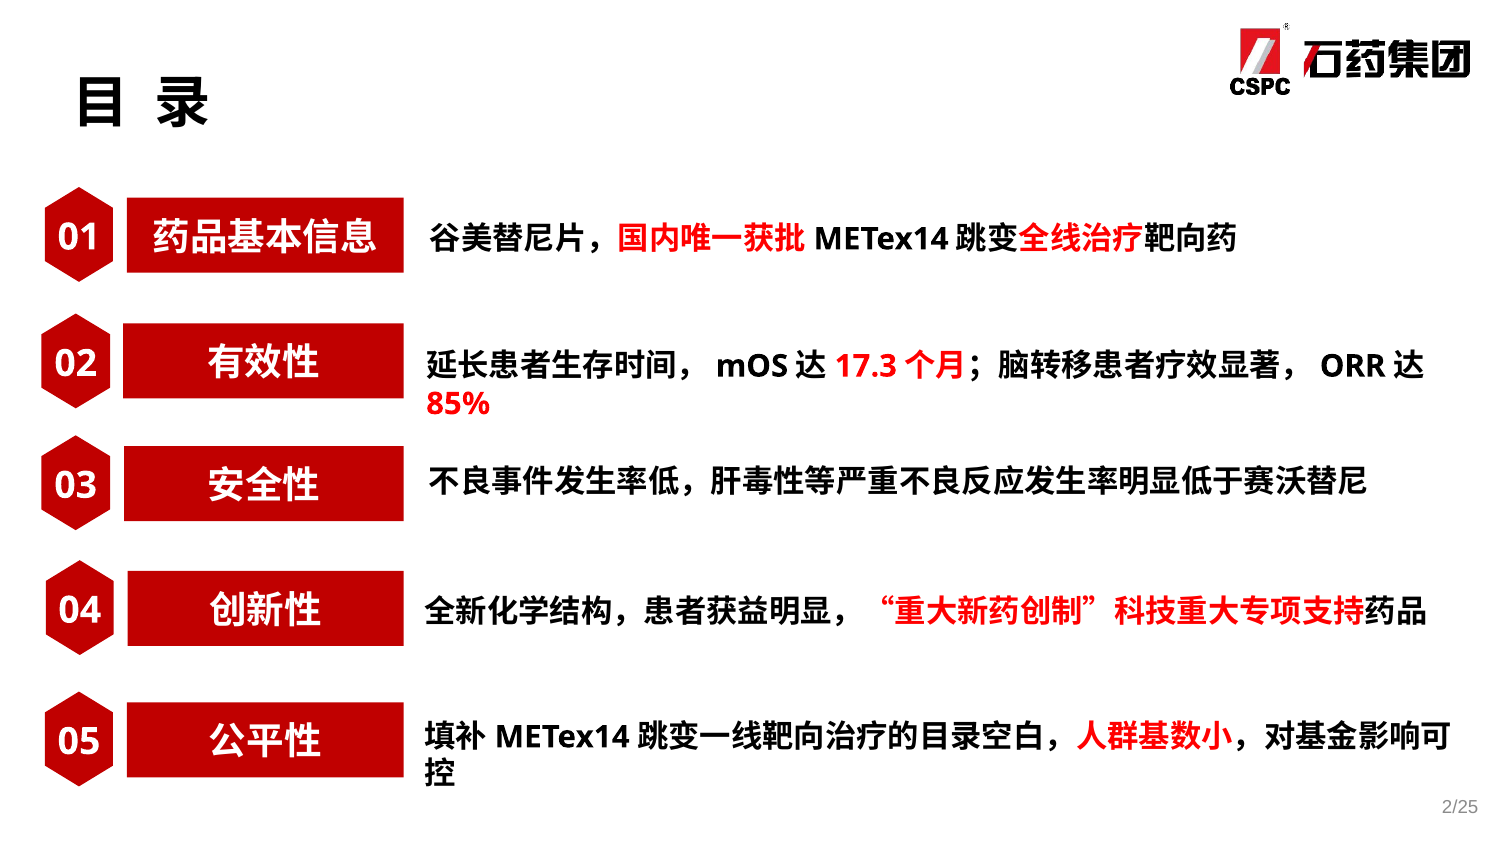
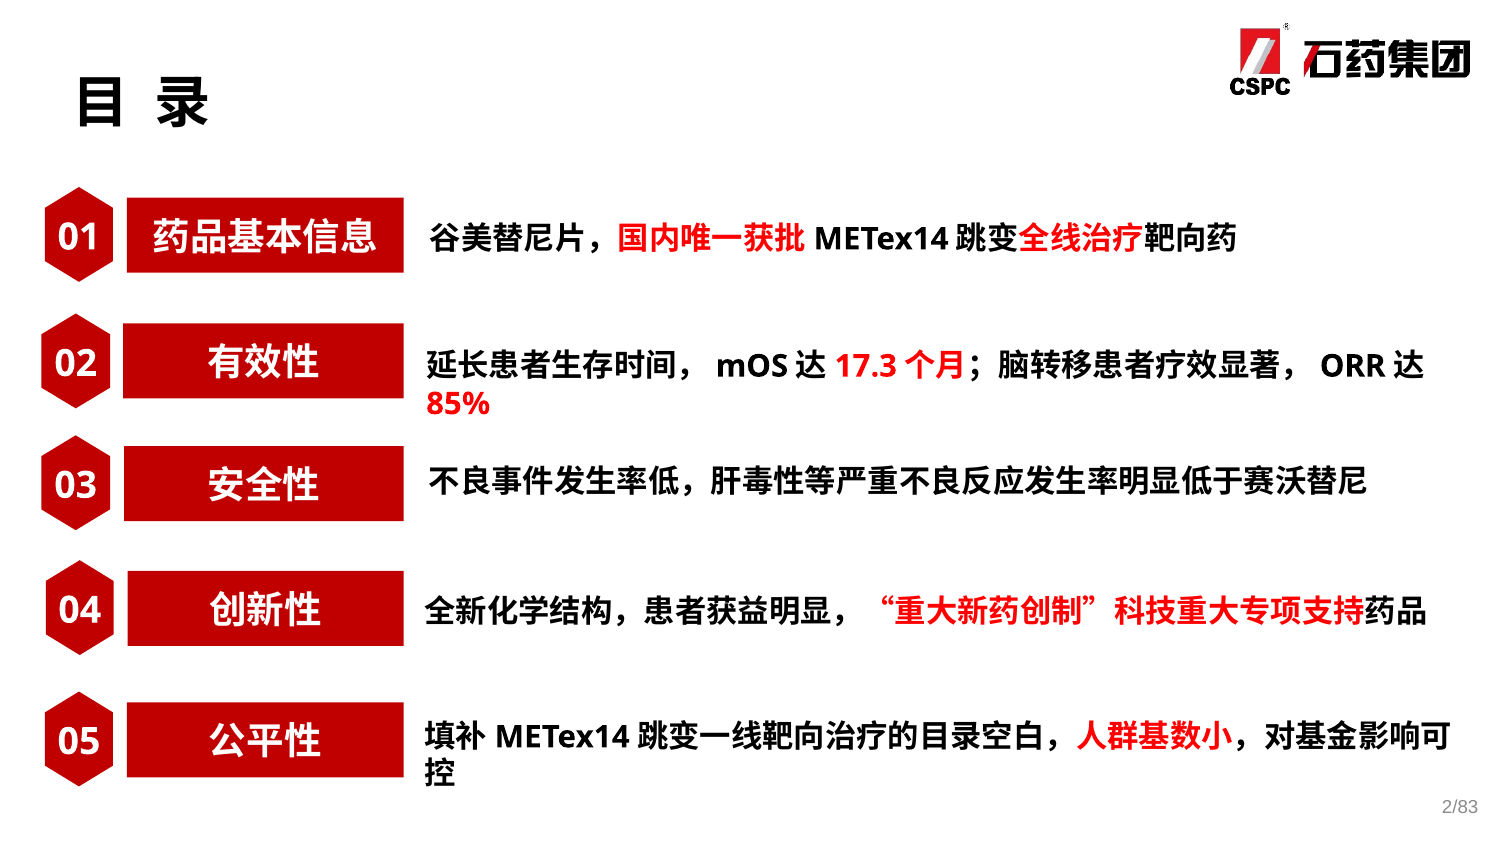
2/25: 2/25 -> 2/83 (1460, 807)
